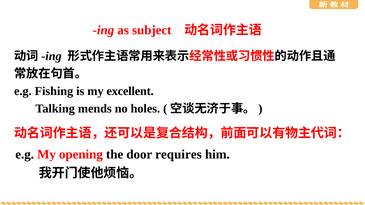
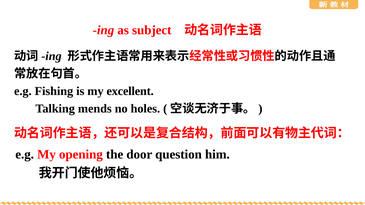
requires: requires -> question (179, 155)
